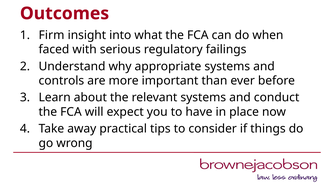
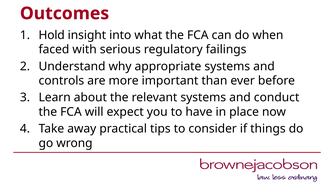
Firm: Firm -> Hold (52, 35)
